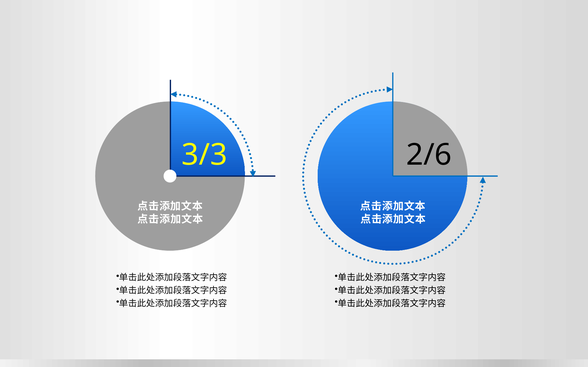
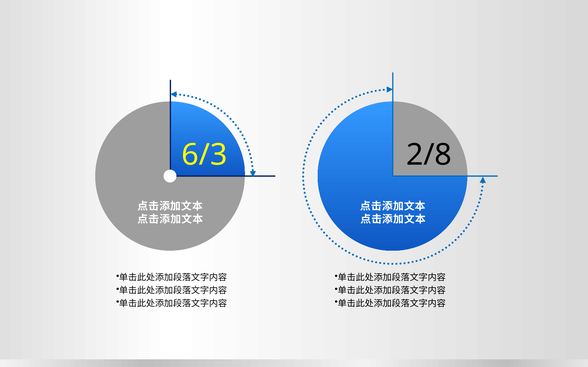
3/3: 3/3 -> 6/3 (205, 155)
2/6: 2/6 -> 2/8 (429, 155)
